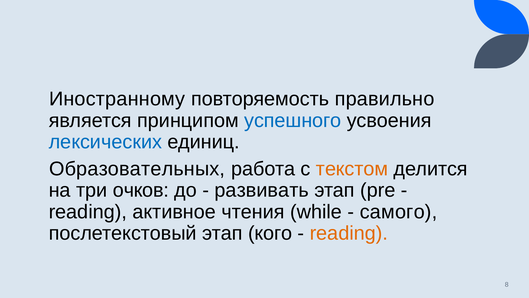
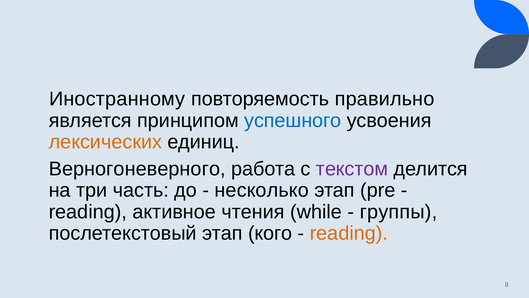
лексических colour: blue -> orange (105, 142)
Образовательных: Образовательных -> Верногоневерного (137, 169)
текстом colour: orange -> purple (352, 169)
очков: очков -> часть (141, 190)
развивать: развивать -> несколько (262, 190)
самого: самого -> группы (399, 212)
